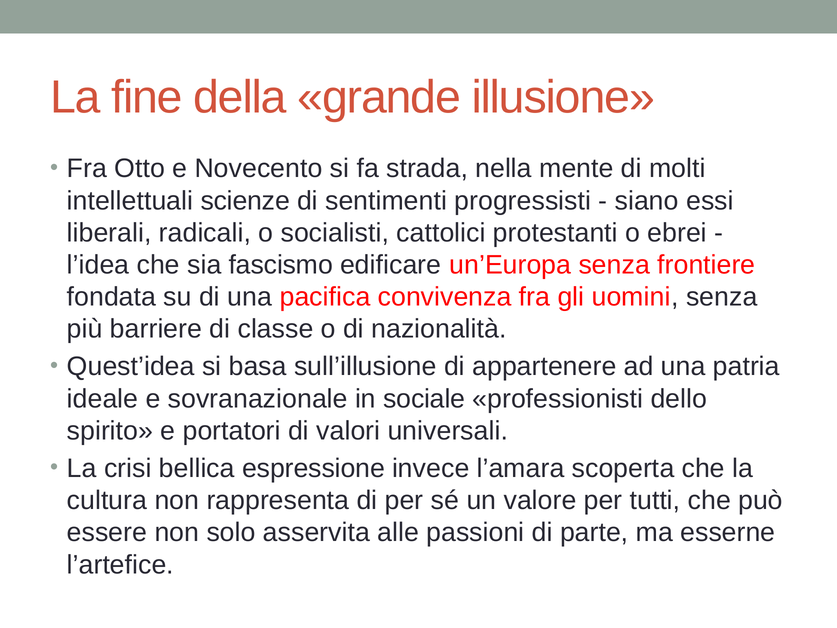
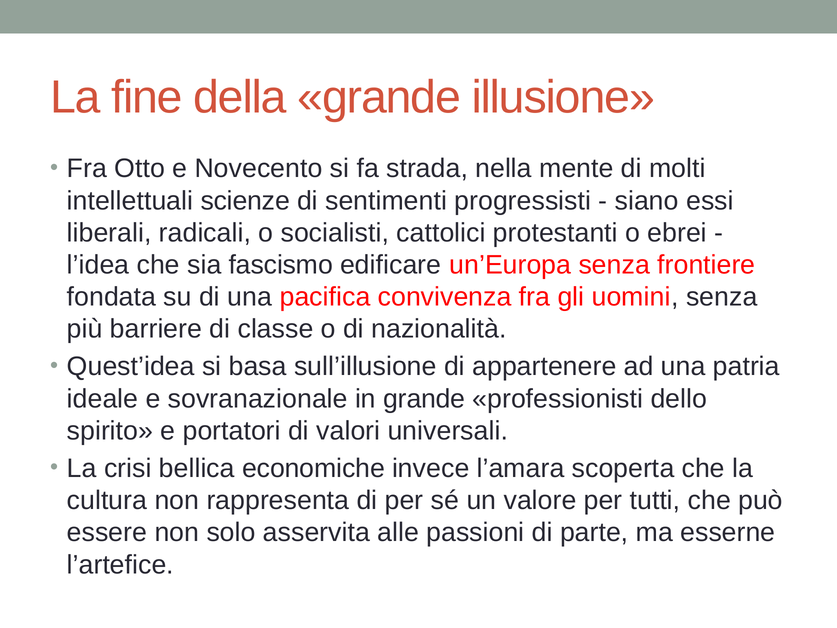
in sociale: sociale -> grande (424, 399)
espressione: espressione -> economiche (314, 468)
